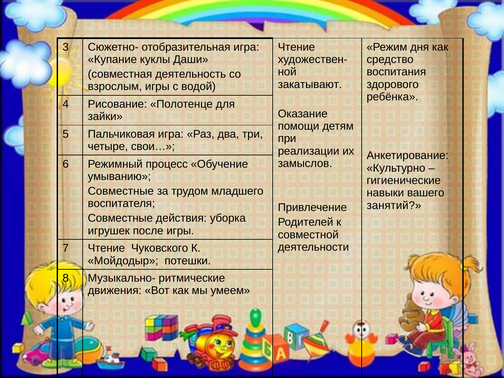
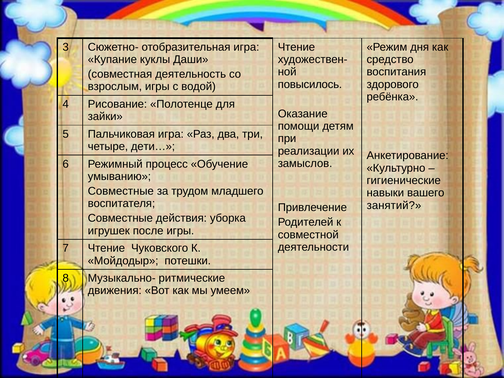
закатывают: закатывают -> повысилось (310, 84)
свои…: свои… -> дети… (153, 147)
